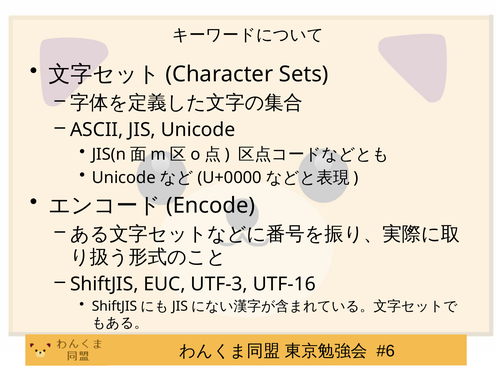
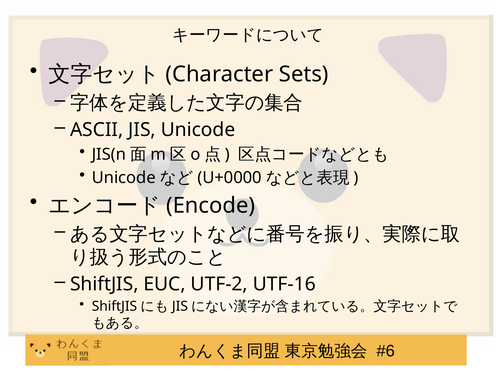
UTF-3: UTF-3 -> UTF-2 (219, 284)
